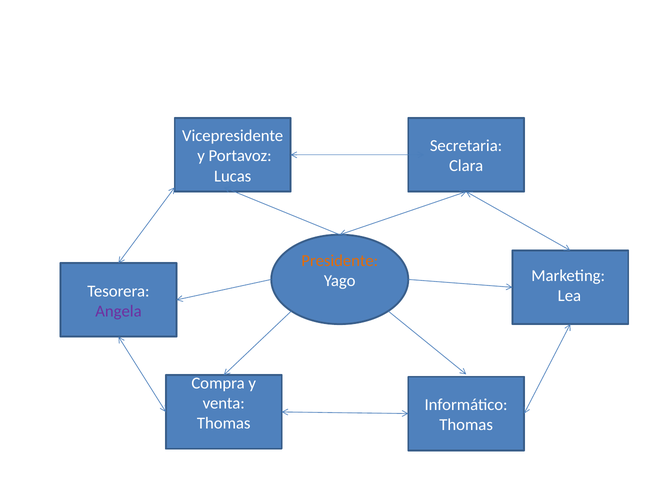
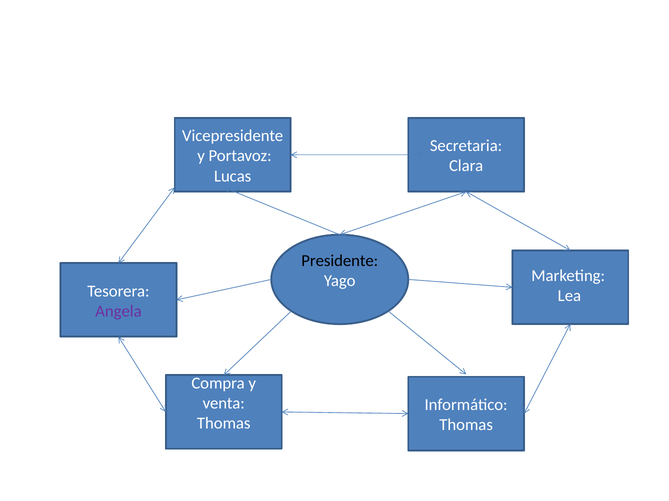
Presidente colour: orange -> black (340, 261)
